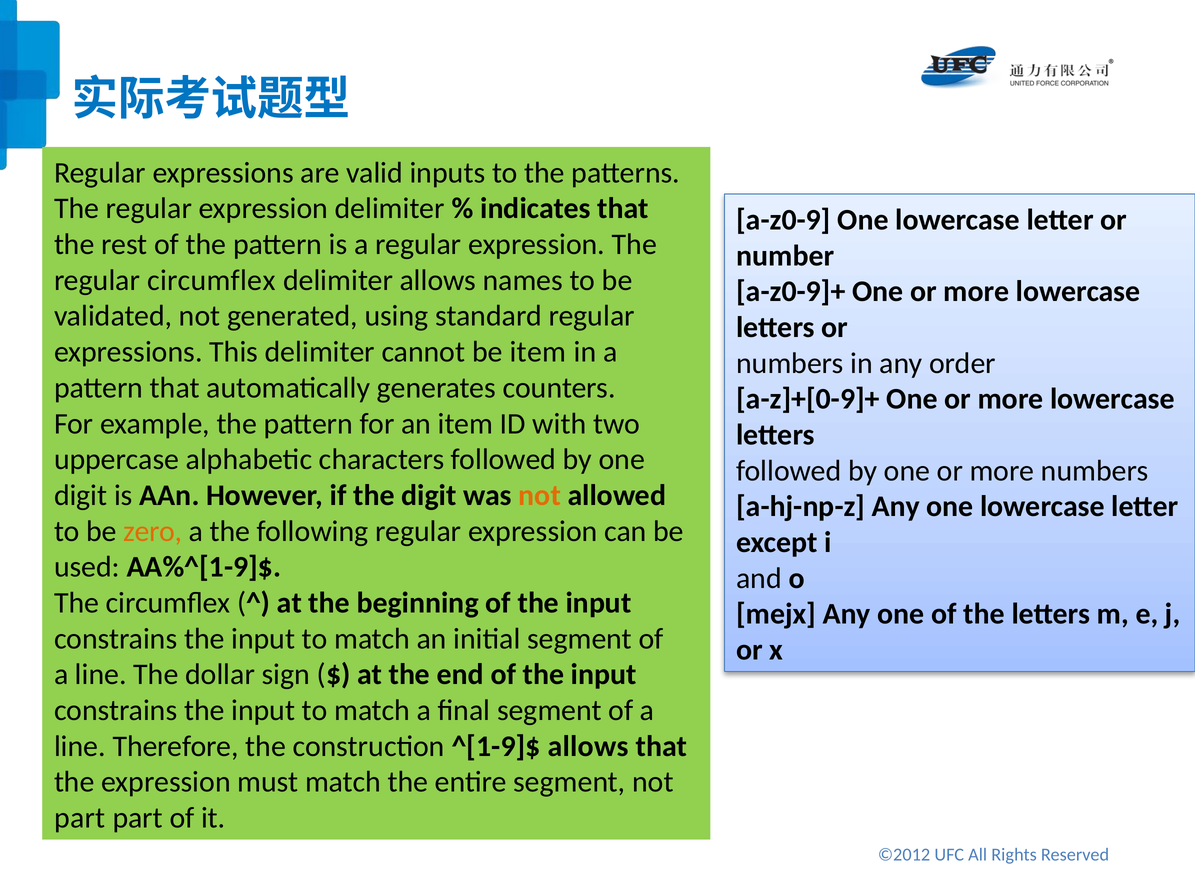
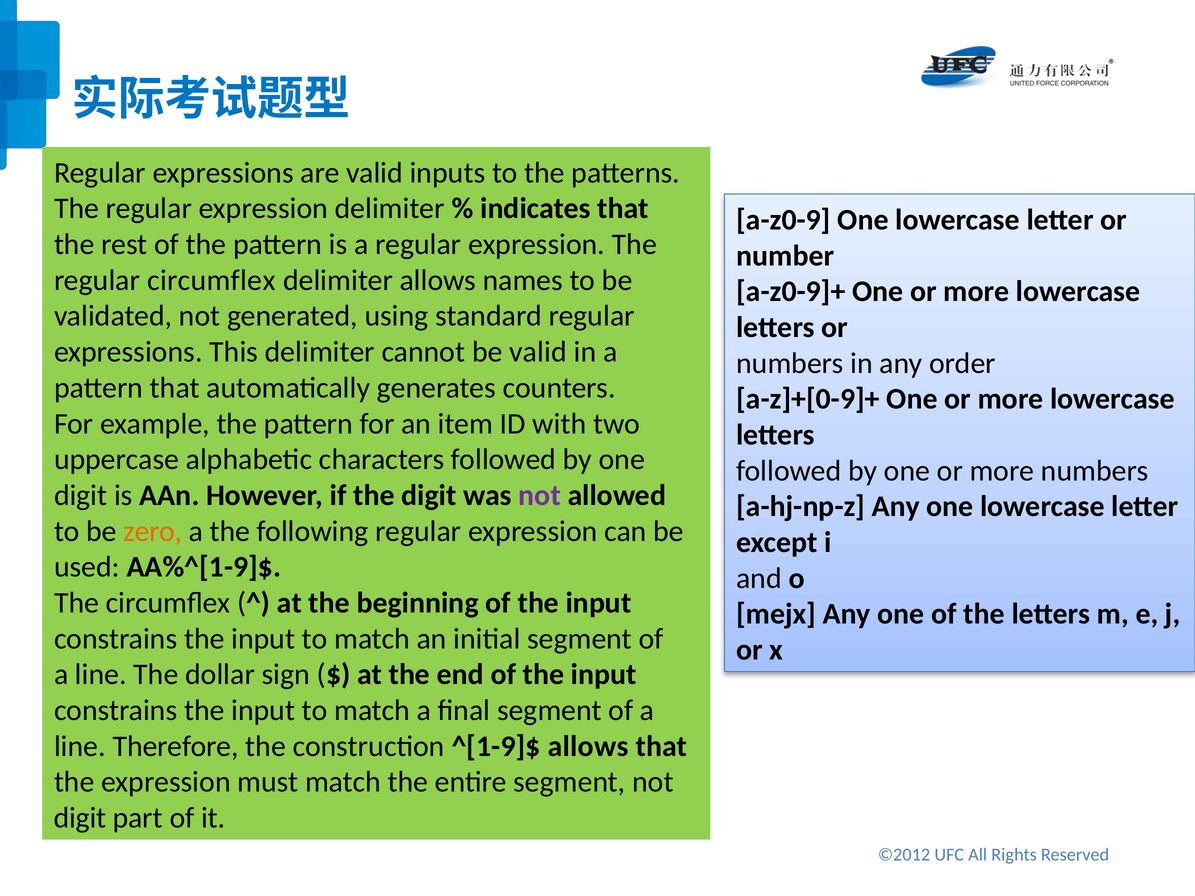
be item: item -> valid (538, 352)
not colour: orange -> purple (540, 495)
part: part -> digit (80, 818)
